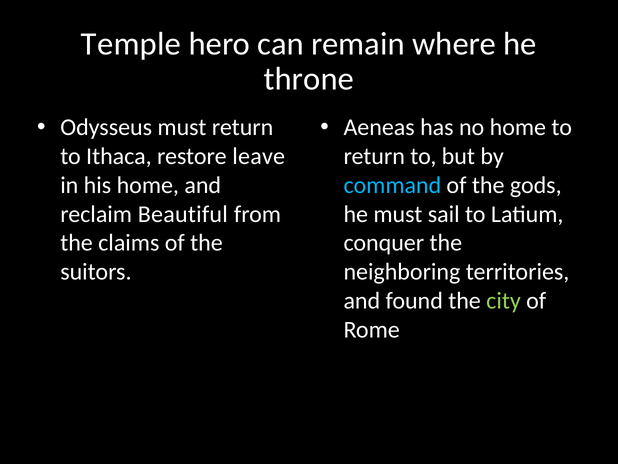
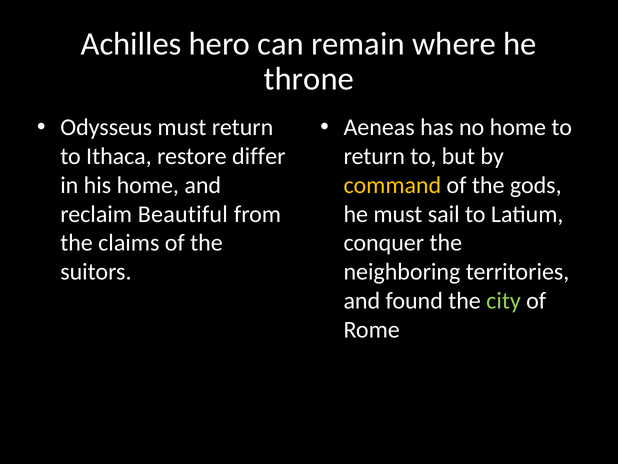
Temple: Temple -> Achilles (131, 44)
leave: leave -> differ (259, 156)
command colour: light blue -> yellow (392, 185)
